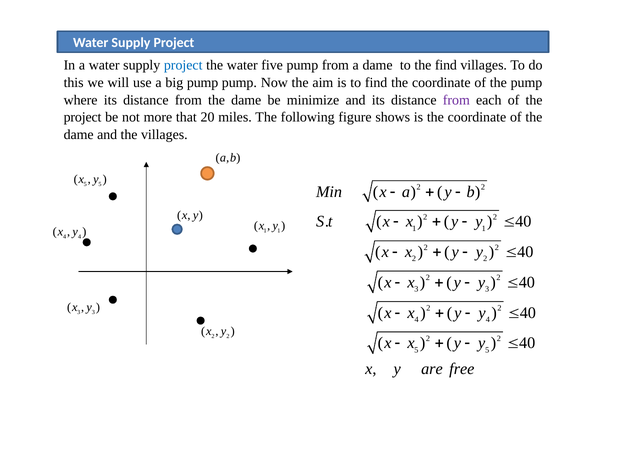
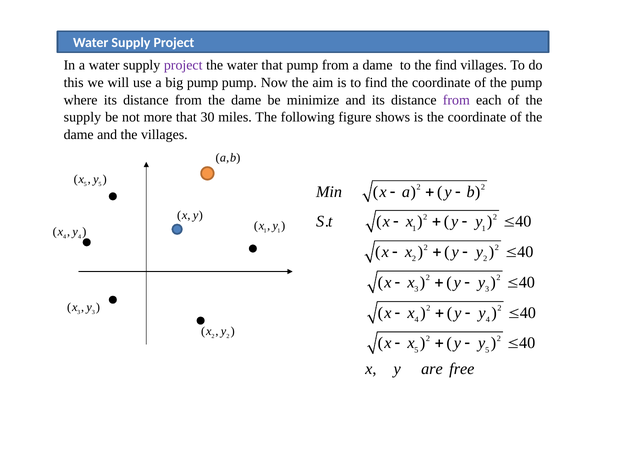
project colour: blue -> purple (183, 65)
water five: five -> that (272, 65)
project: project -> supply (82, 117)
20: 20 -> 30 (208, 117)
